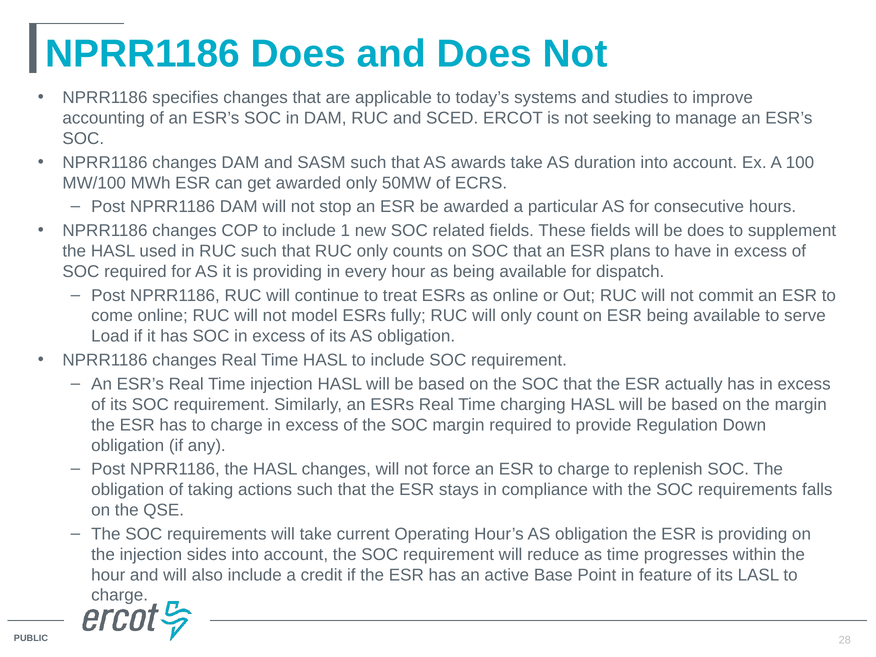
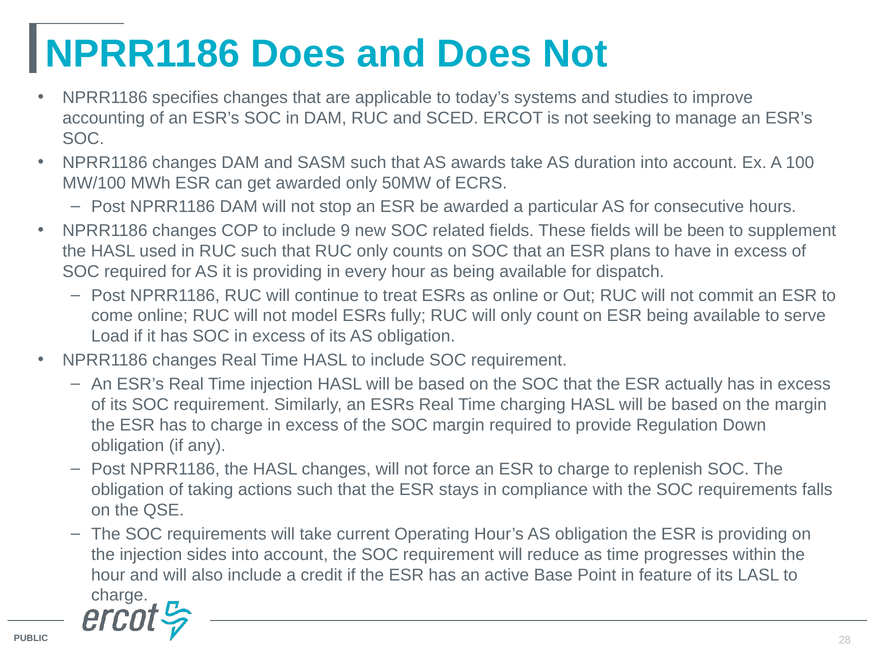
1: 1 -> 9 (345, 231)
be does: does -> been (706, 231)
